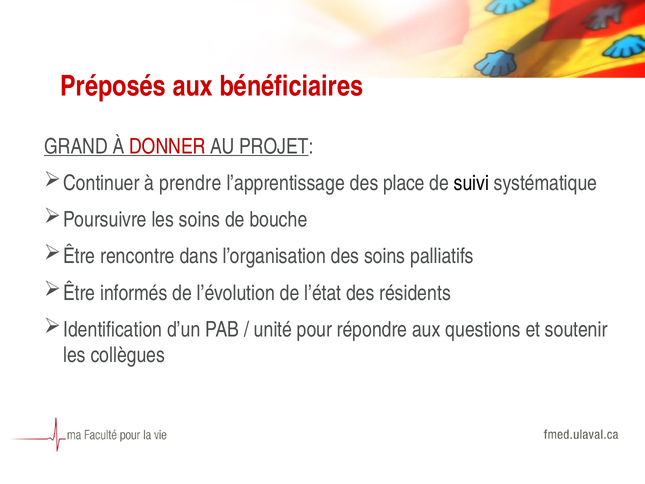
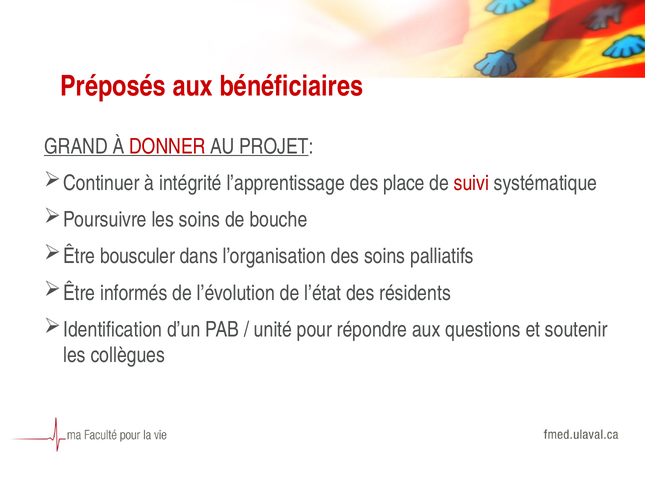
prendre: prendre -> intégrité (190, 183)
suivi colour: black -> red (471, 183)
rencontre: rencontre -> bousculer (138, 256)
